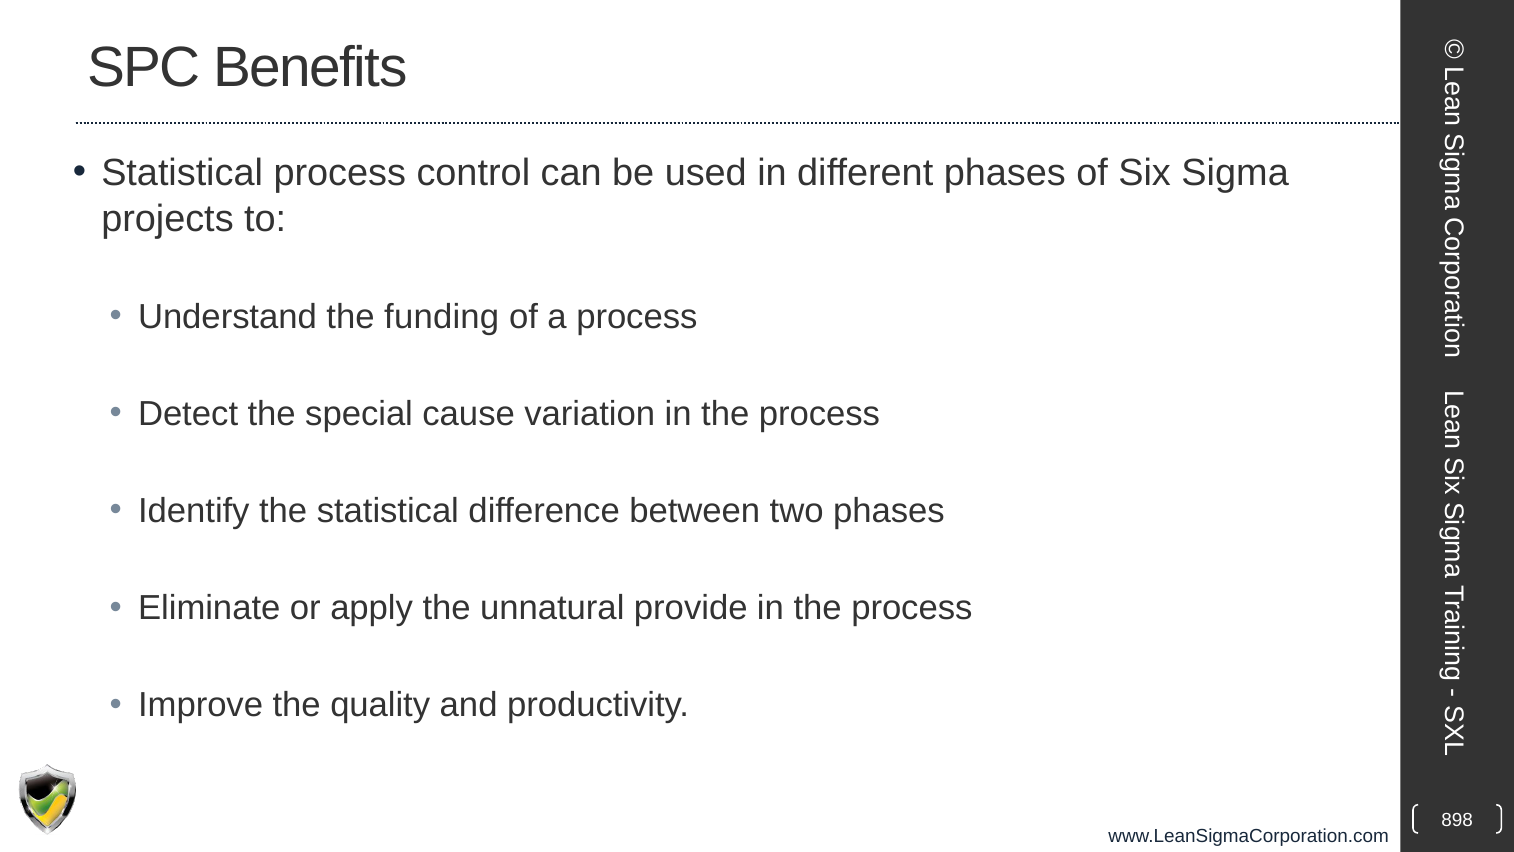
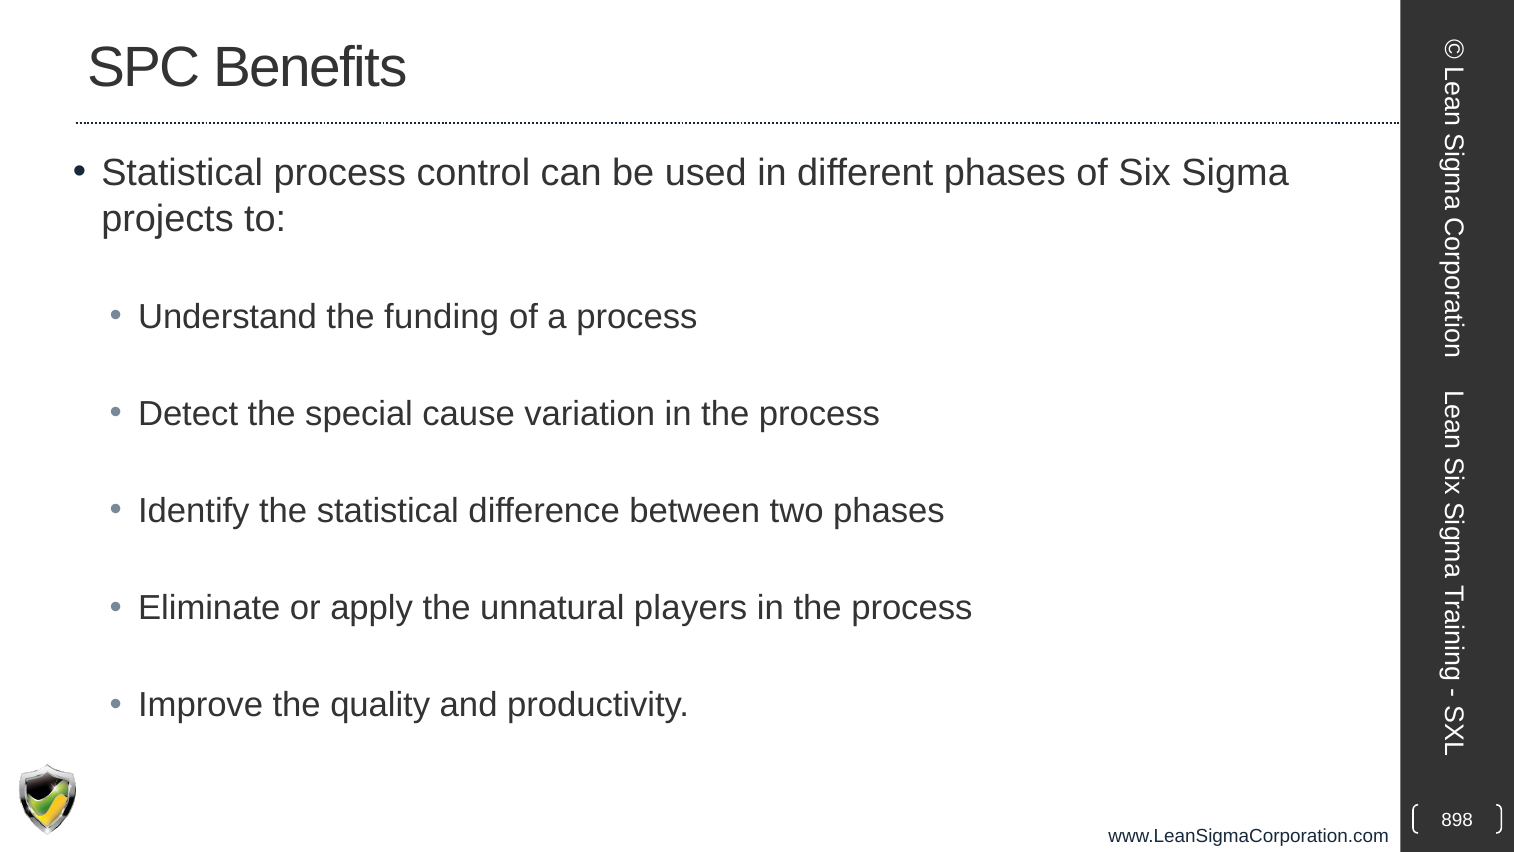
provide: provide -> players (691, 608)
